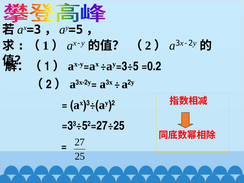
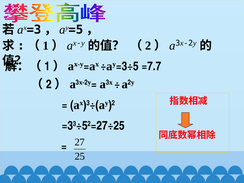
=0.2: =0.2 -> =7.7 (151, 66)
